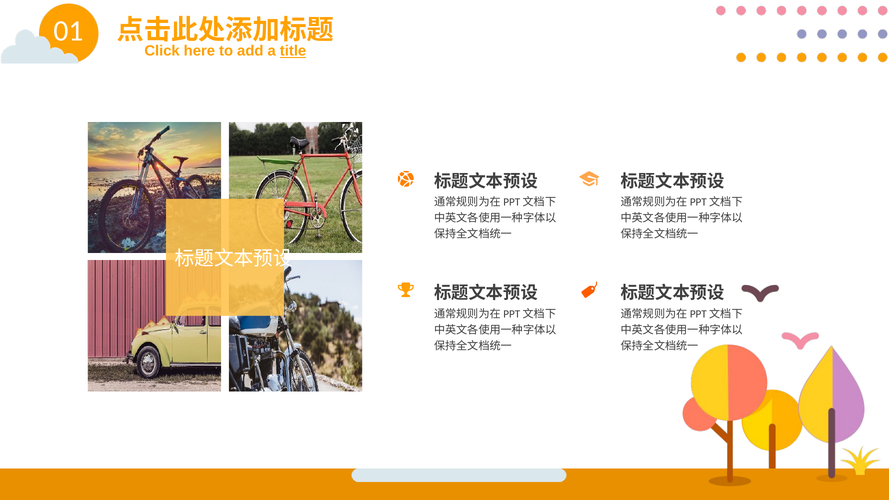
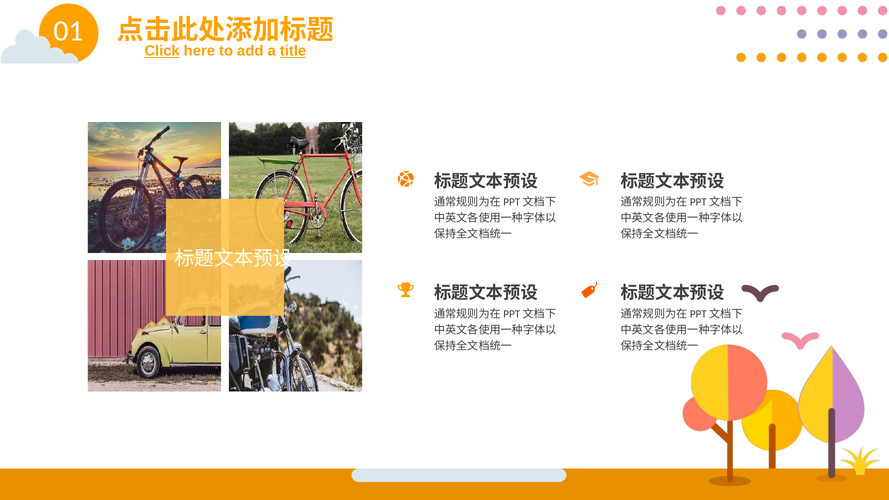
Click underline: none -> present (162, 51)
